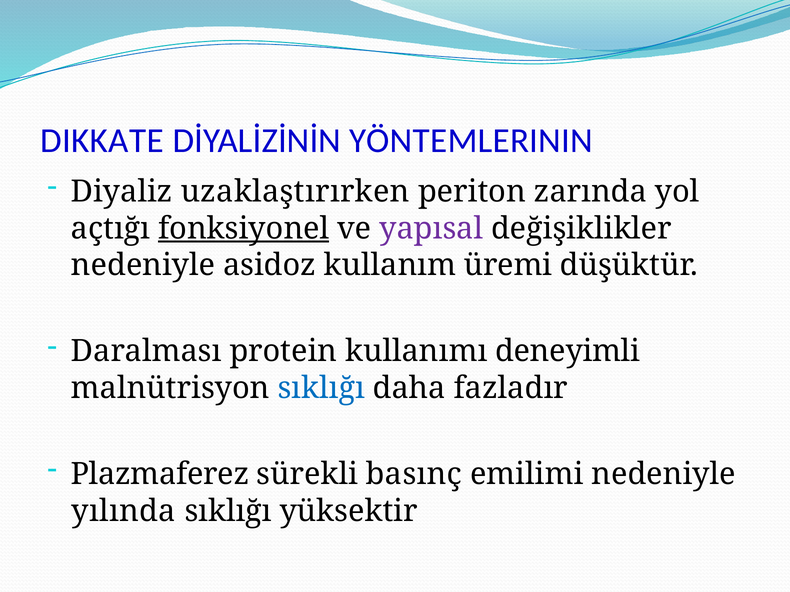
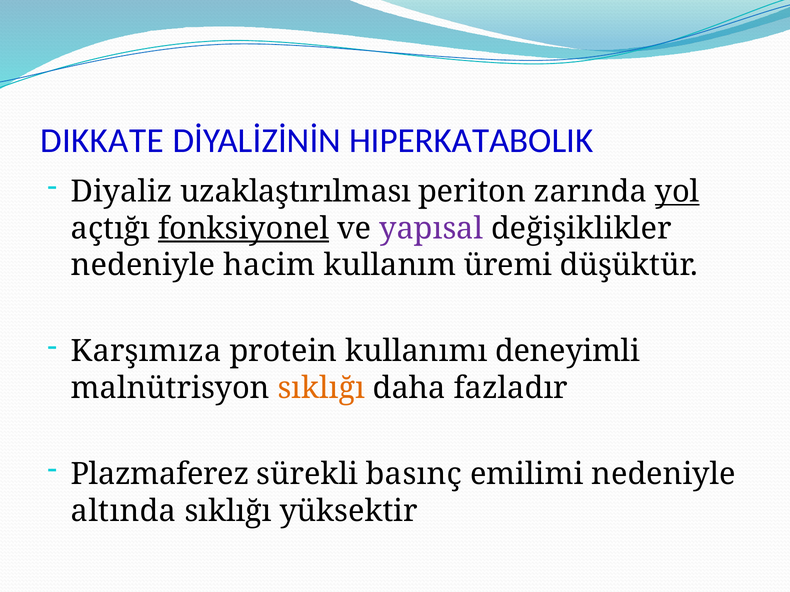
YÖNTEMLERININ: YÖNTEMLERININ -> HIPERKATABOLIK (471, 141)
uzaklaştırırken: uzaklaştırırken -> uzaklaştırılması (296, 192)
yol underline: none -> present (677, 192)
asidoz: asidoz -> hacim (269, 265)
Daralması: Daralması -> Karşımıza (146, 352)
sıklığı colour: blue -> orange (321, 388)
yılında: yılında -> altında (124, 511)
